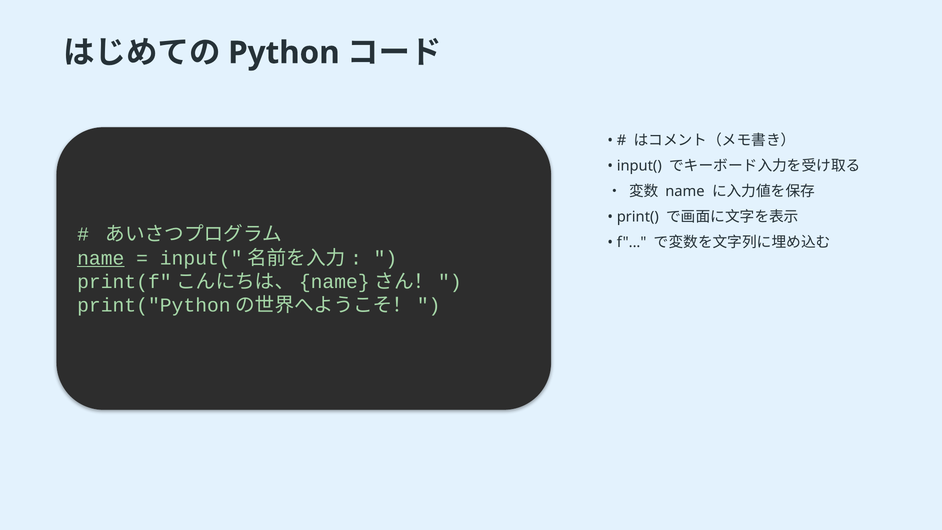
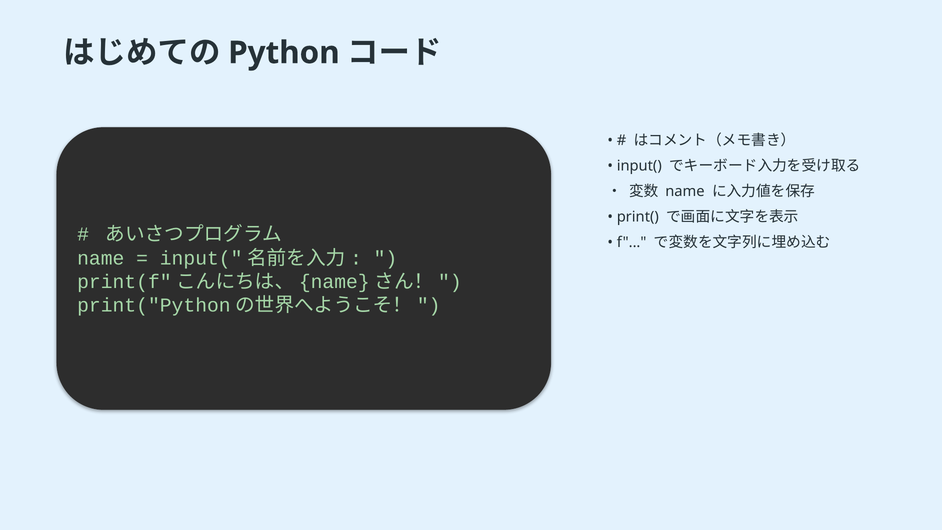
name underline: present -> none (101, 258)
